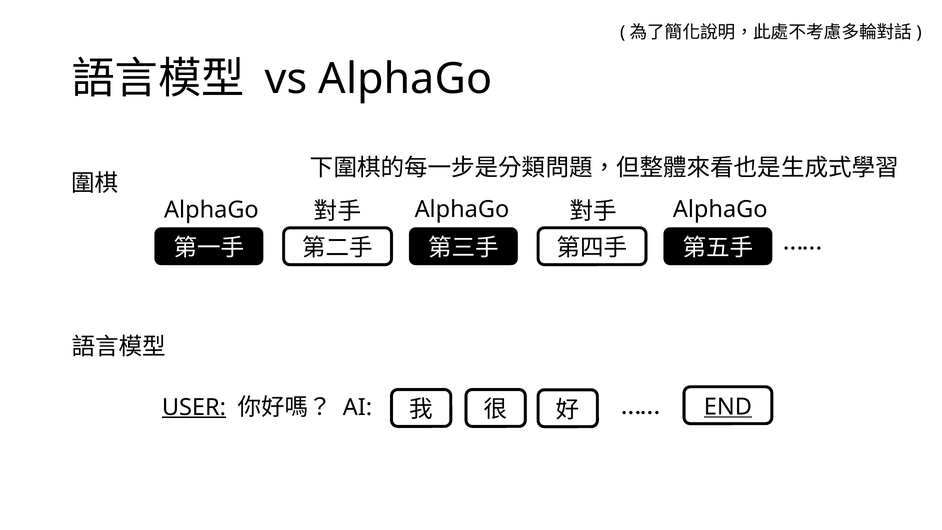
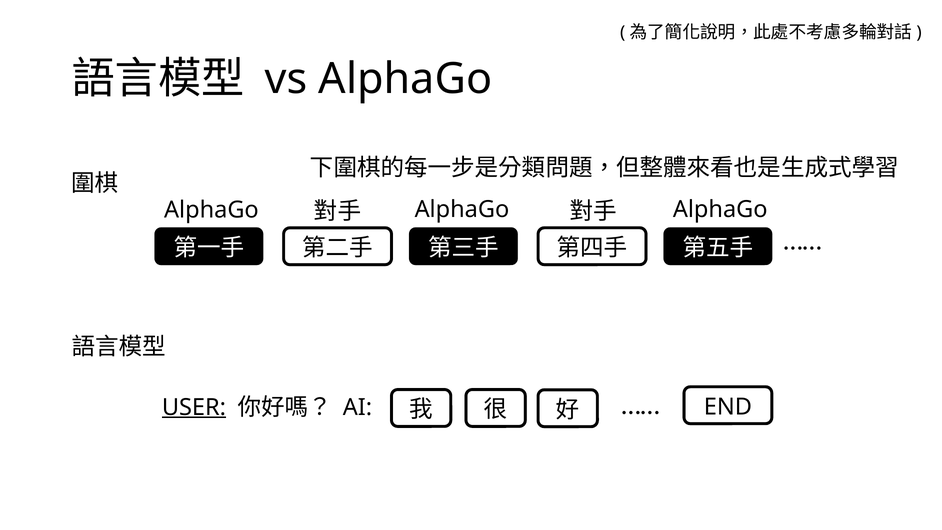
END underline: present -> none (728, 407)
